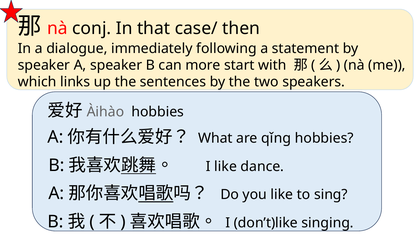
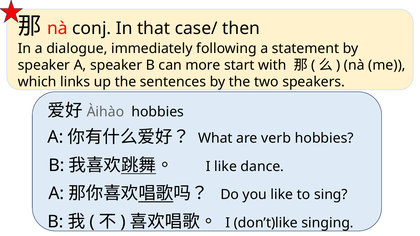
qǐng: qǐng -> verb (276, 138)
